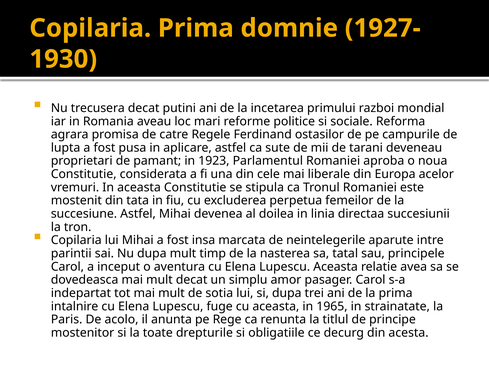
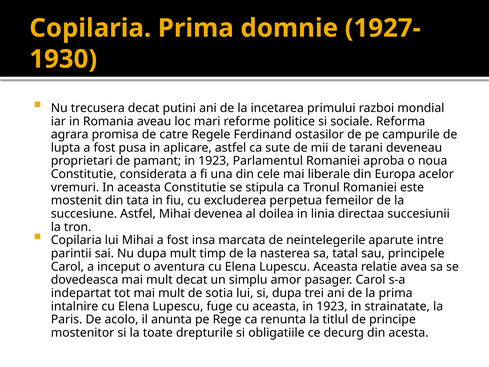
aceasta in 1965: 1965 -> 1923 (332, 306)
